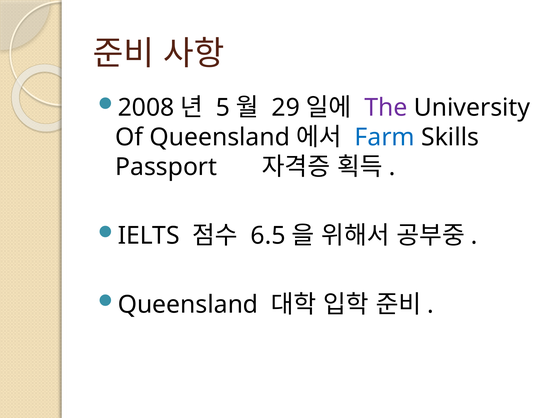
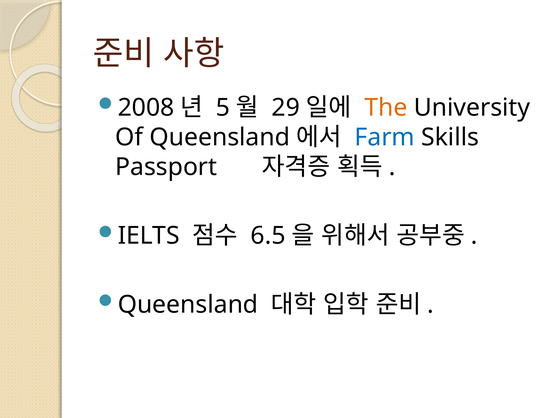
The colour: purple -> orange (386, 108)
